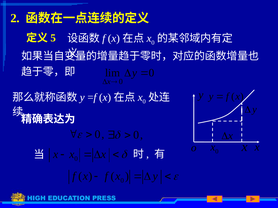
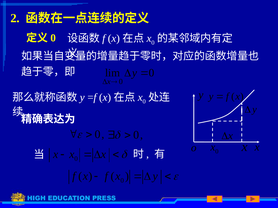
5: 5 -> 0 (53, 38)
